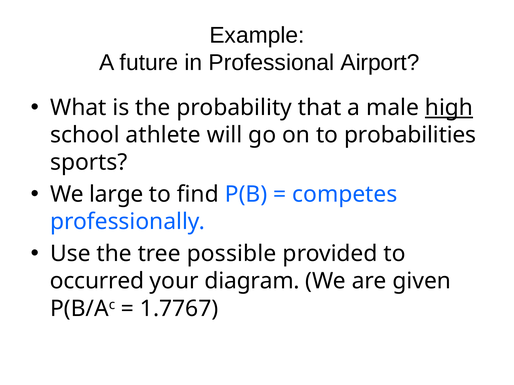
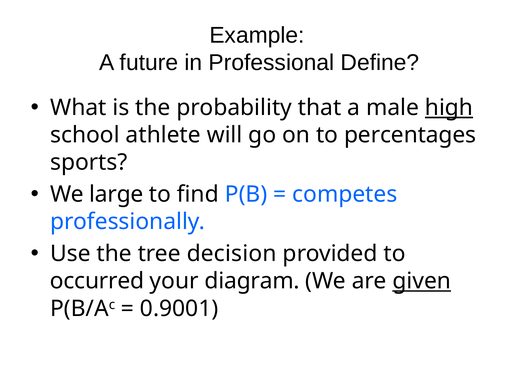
Airport: Airport -> Define (380, 63)
probabilities: probabilities -> percentages (410, 135)
possible: possible -> decision (232, 254)
given underline: none -> present (422, 281)
1.7767: 1.7767 -> 0.9001 (179, 309)
